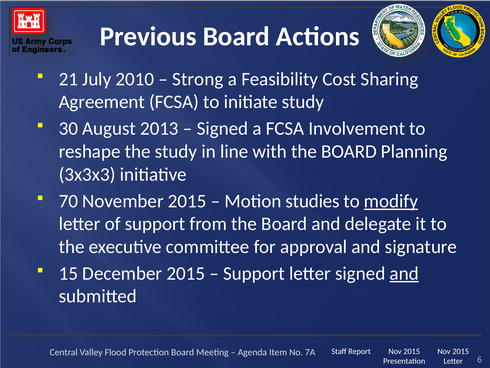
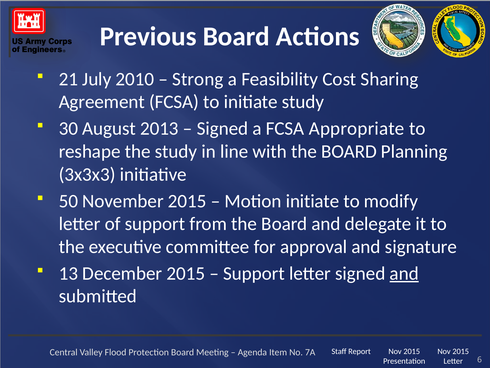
Involvement: Involvement -> Appropriate (357, 128)
70: 70 -> 50 (68, 201)
Motion studies: studies -> initiate (313, 201)
modify underline: present -> none (391, 201)
15: 15 -> 13 (68, 273)
